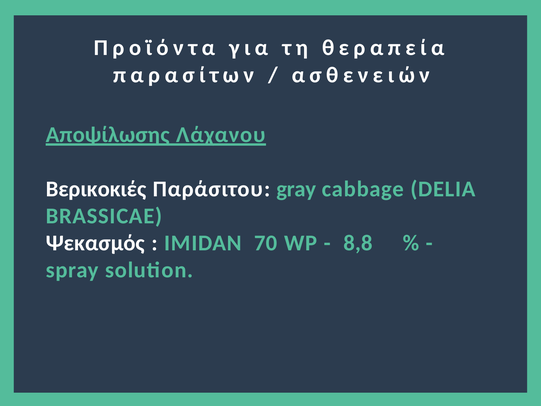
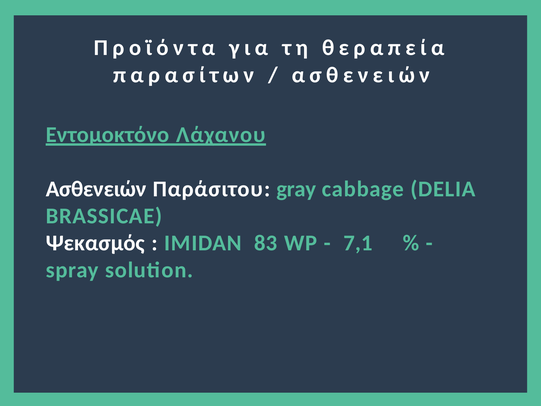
Αποψίλωσης: Αποψίλωσης -> Εντομοκτόνο (108, 135)
Βερικοκιές: Βερικοκιές -> Ασθενειών (96, 189)
70: 70 -> 83 (266, 243)
8,8: 8,8 -> 7,1 (358, 243)
